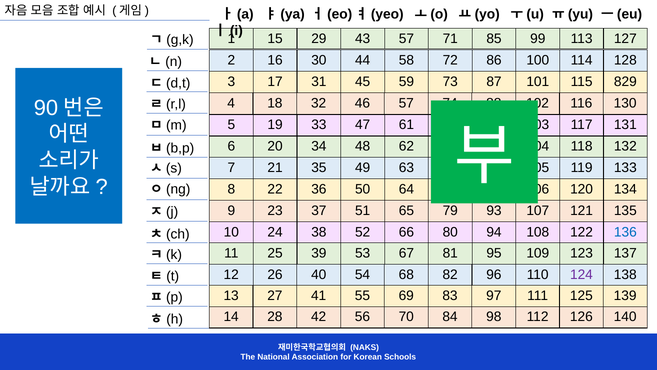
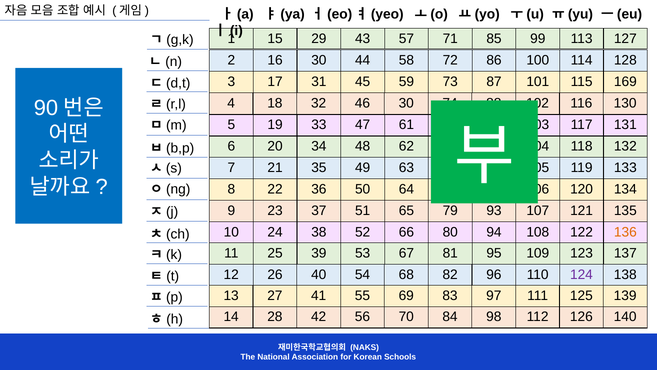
829: 829 -> 169 (625, 82)
46 57: 57 -> 30 (406, 103)
136 colour: blue -> orange (625, 232)
